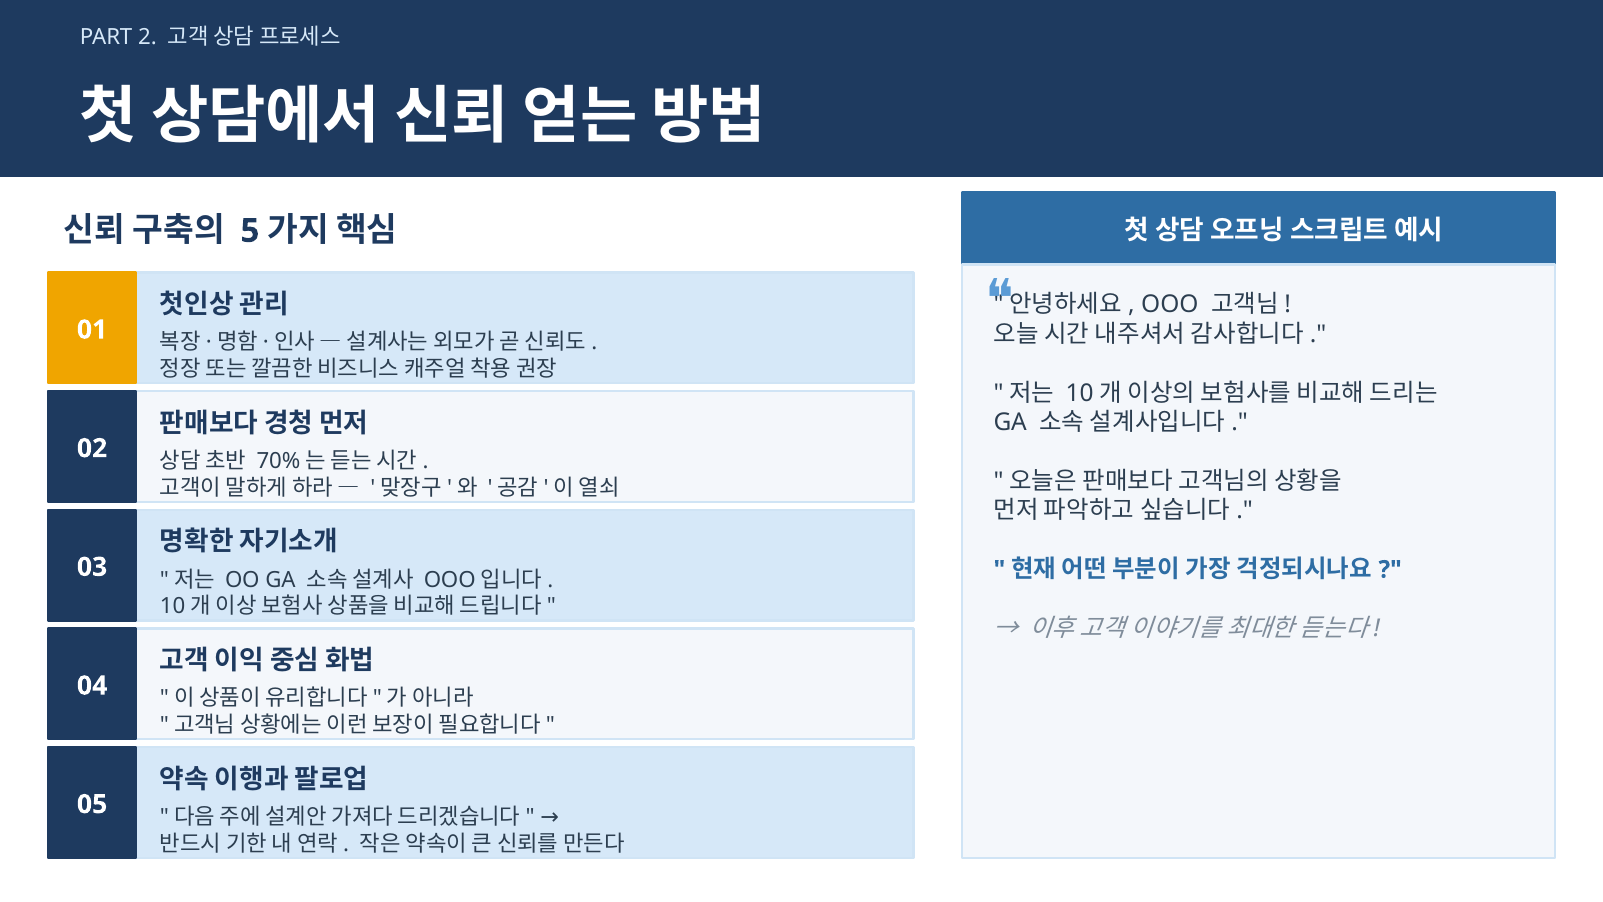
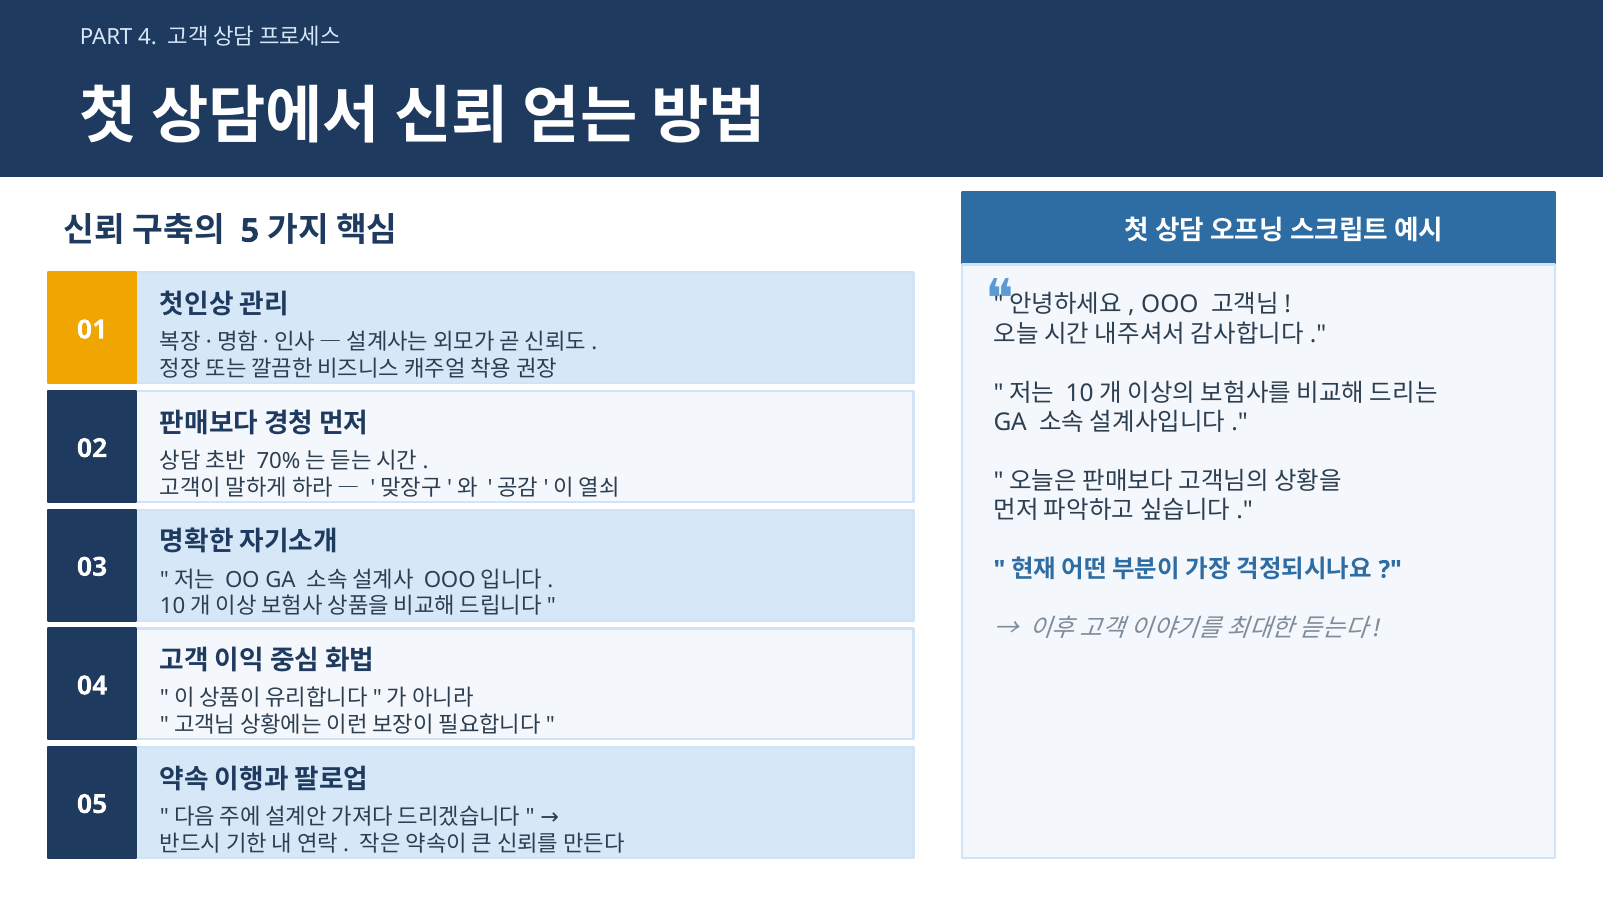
2: 2 -> 4 (147, 38)
